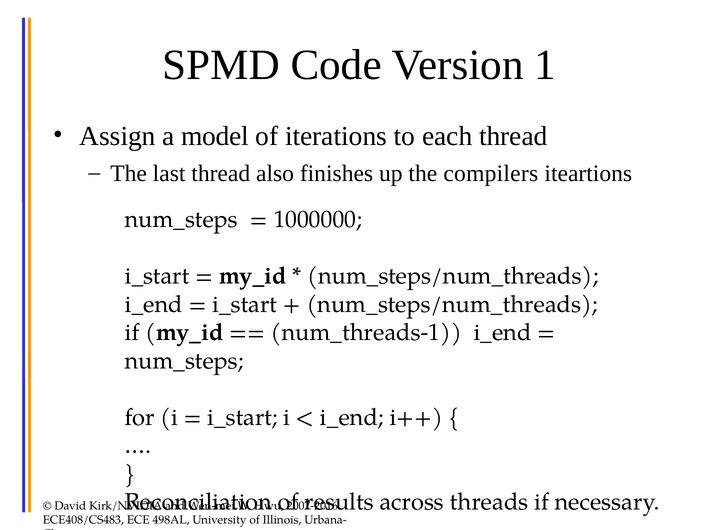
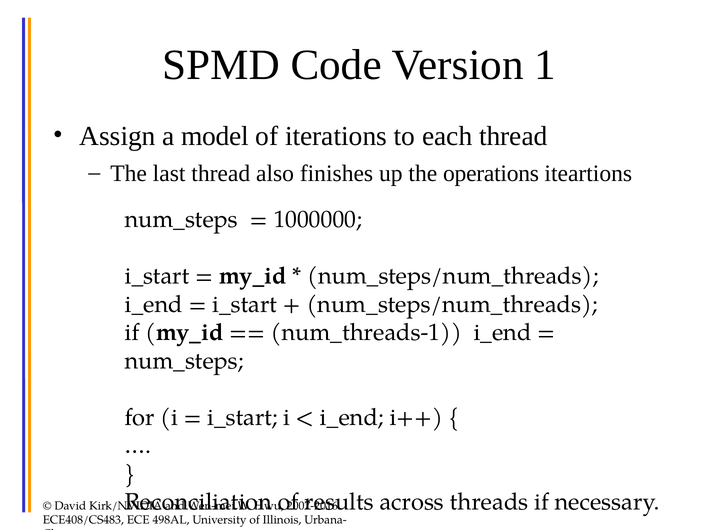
compilers: compilers -> operations (491, 174)
